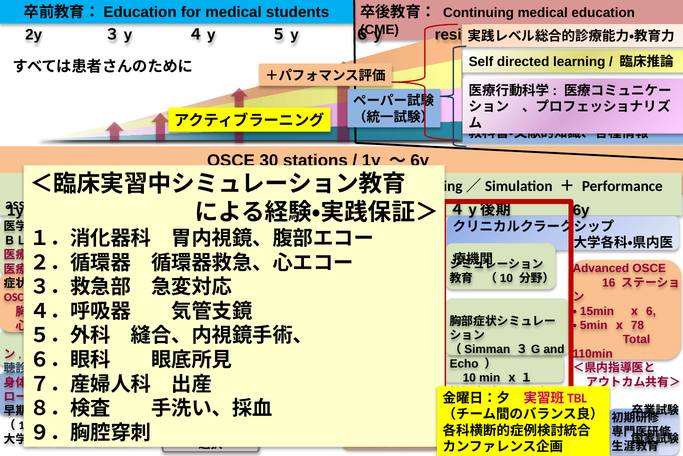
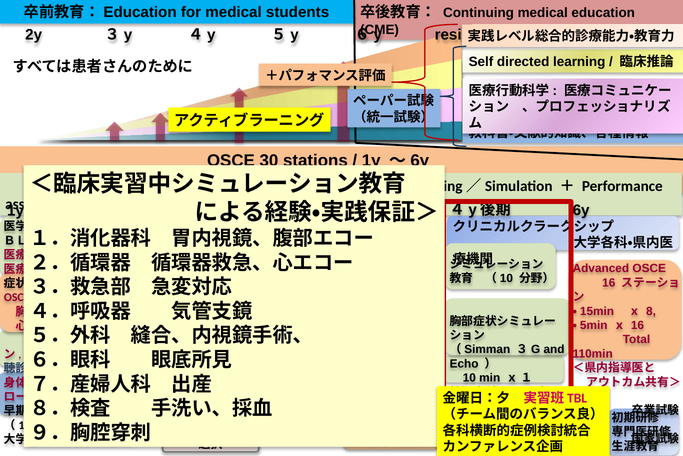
ｘ 6: 6 -> 8 (651, 311)
ｘ 78: 78 -> 16 (637, 325)
